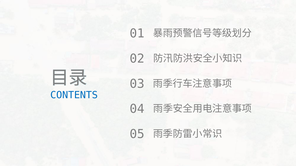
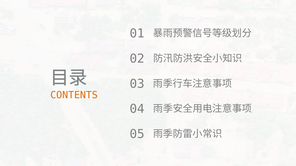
CONTENTS colour: blue -> orange (74, 95)
